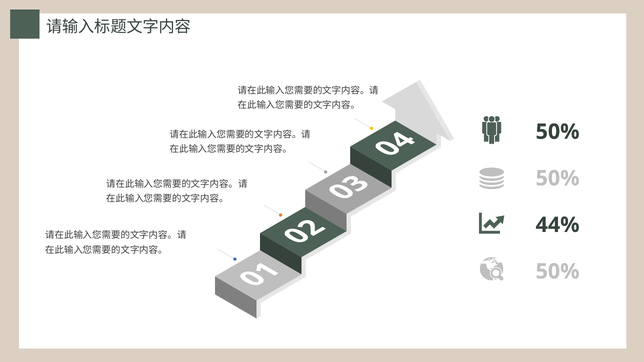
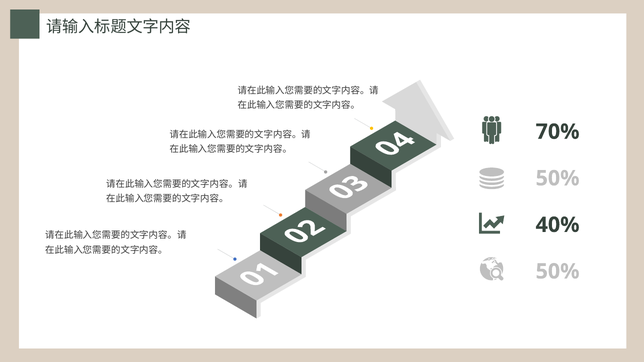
50%: 50% -> 70% (558, 132)
44%: 44% -> 40% (558, 225)
